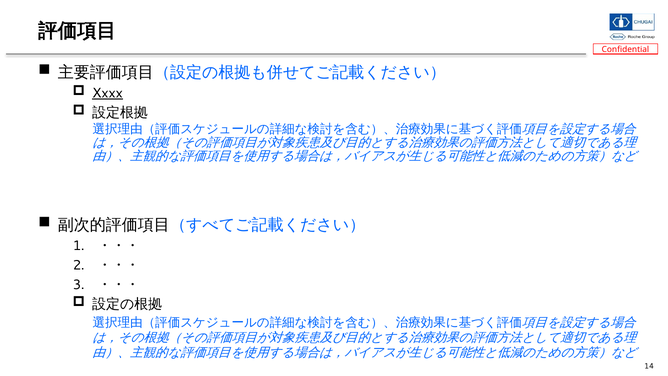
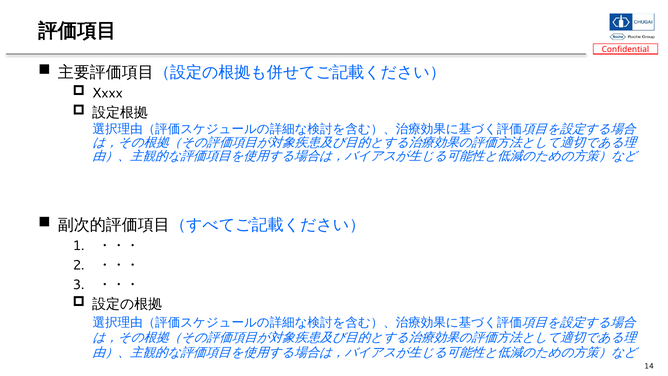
Xxxx underline: present -> none (107, 93)
